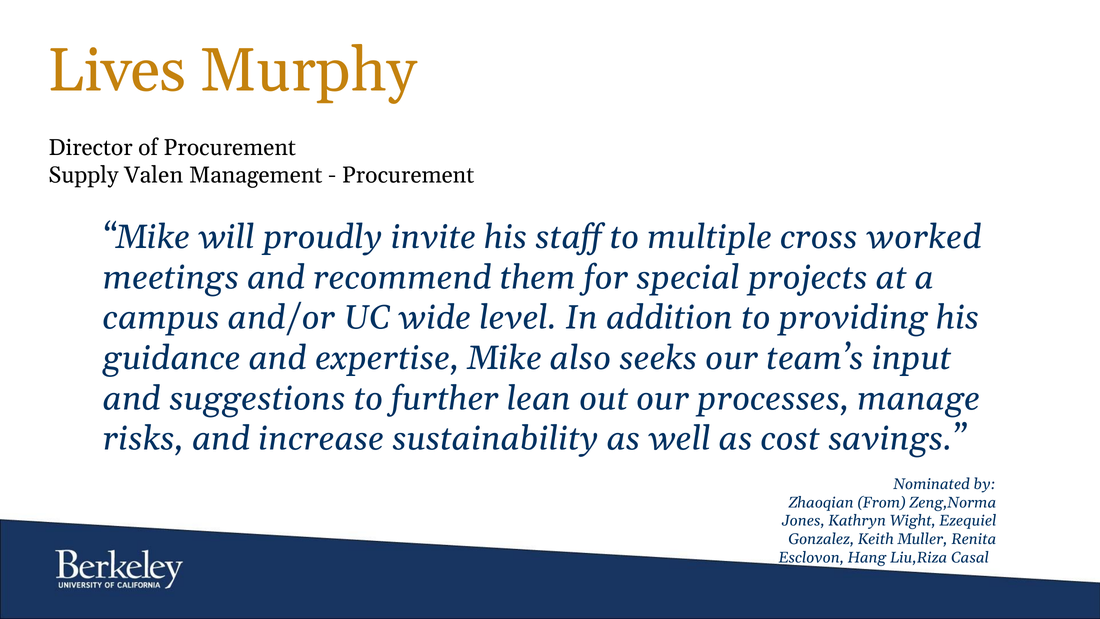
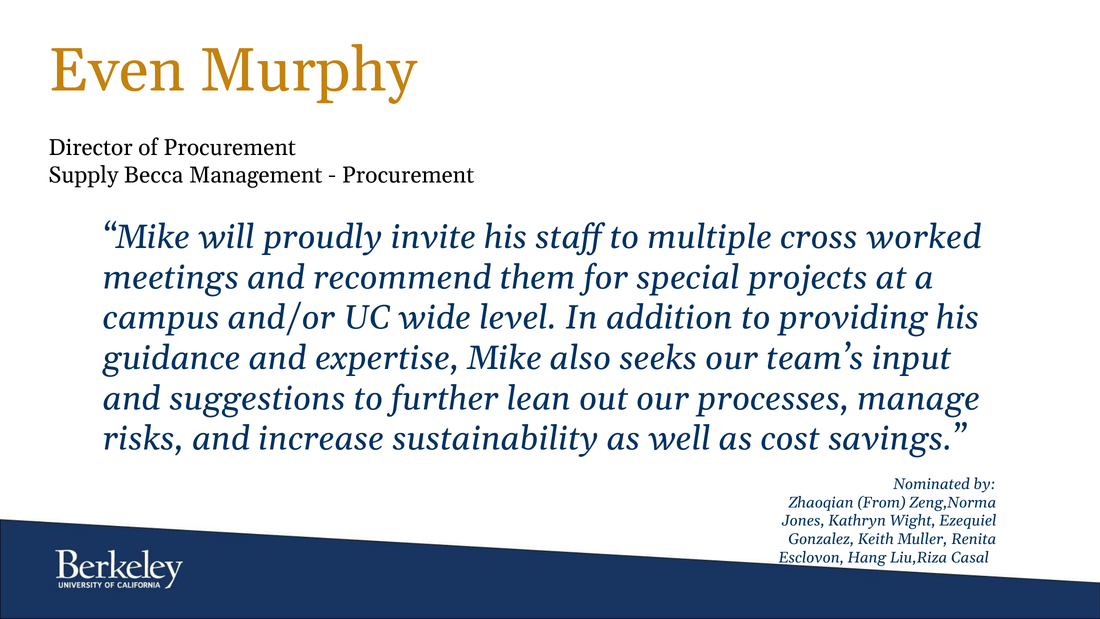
Lives: Lives -> Even (117, 71)
Valen: Valen -> Becca (154, 175)
